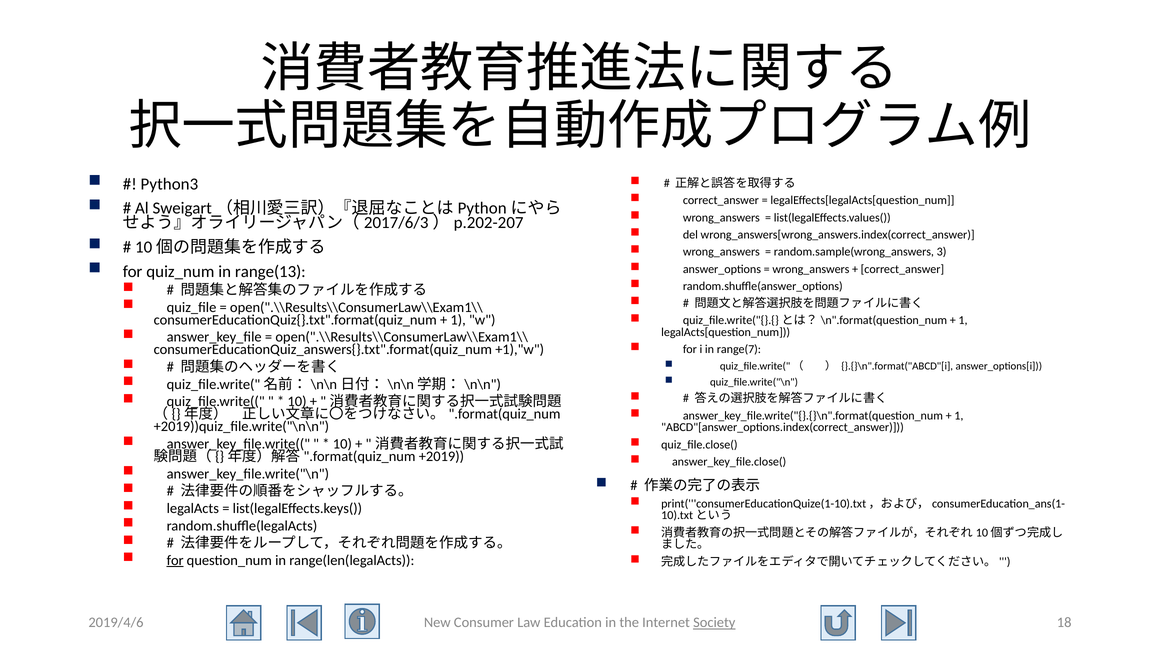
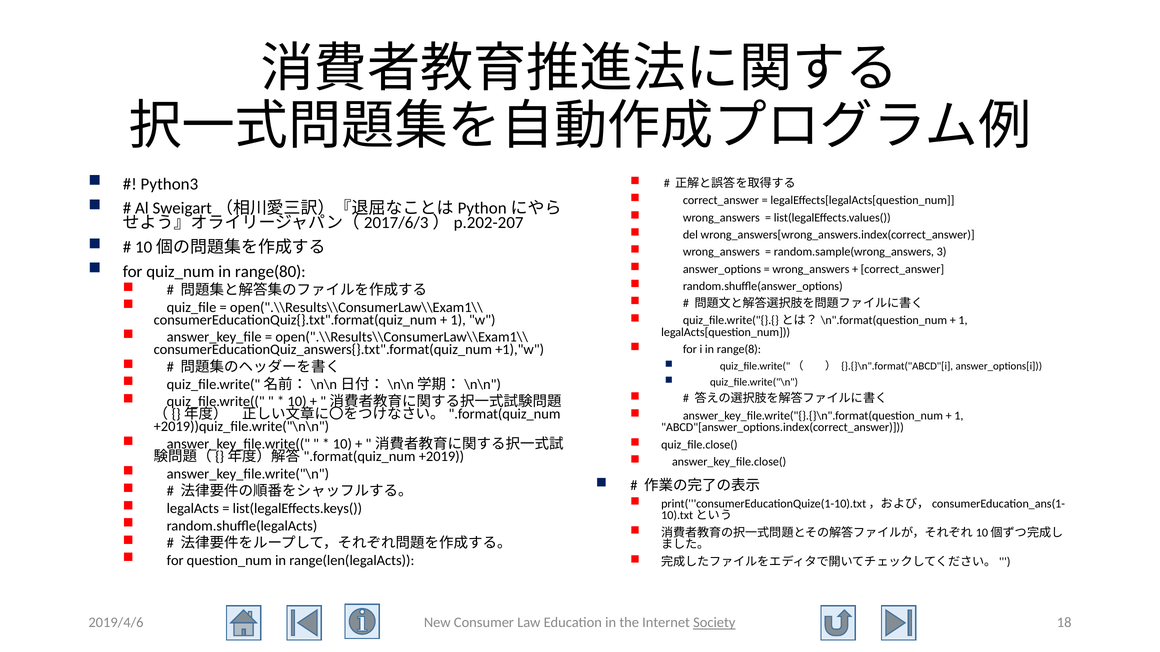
range(13: range(13 -> range(80 (270, 272)
range(7: range(7 -> range(8 (739, 350)
for underline: present -> none (175, 561)
